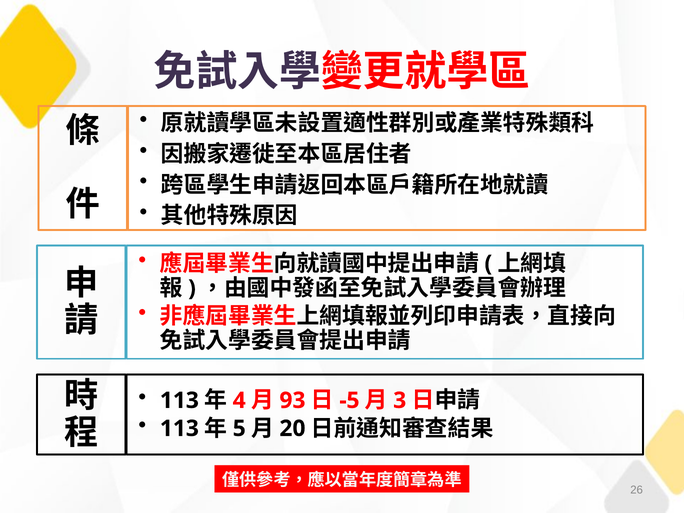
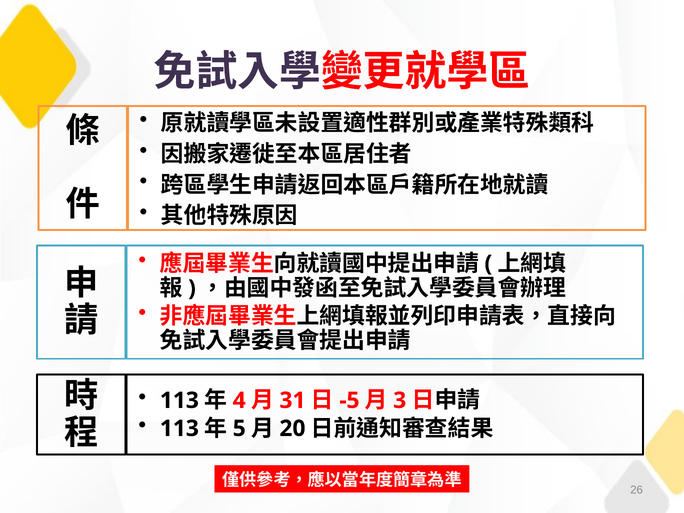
93: 93 -> 31 (292, 400)
